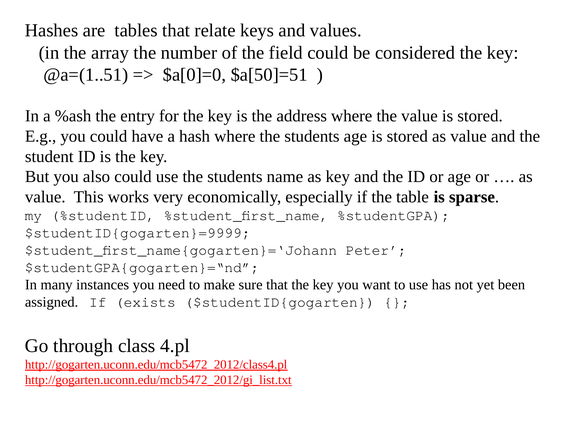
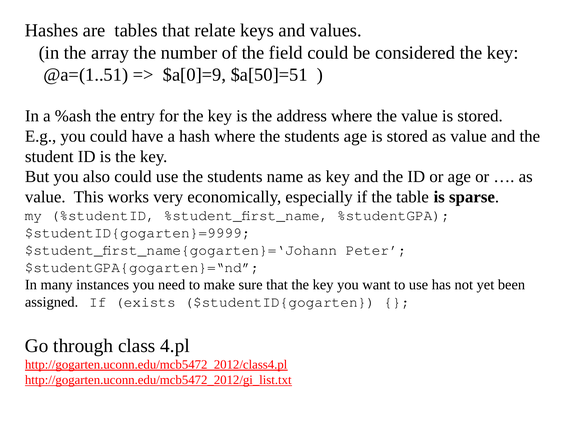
$a[0]=0: $a[0]=0 -> $a[0]=9 (194, 75)
